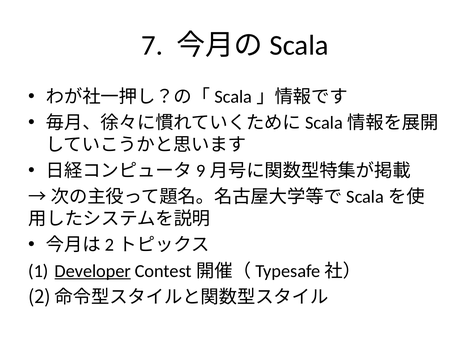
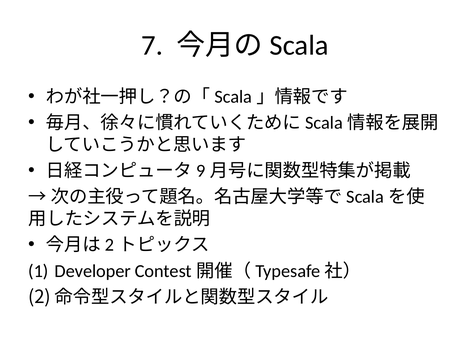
Developer underline: present -> none (93, 271)
